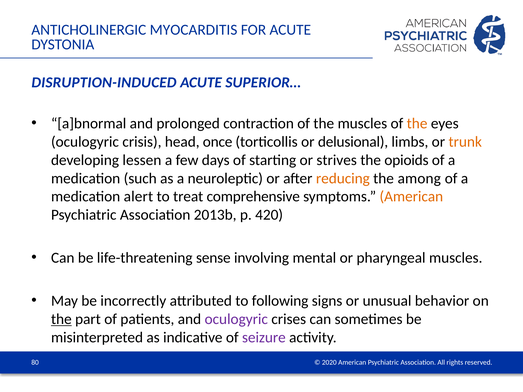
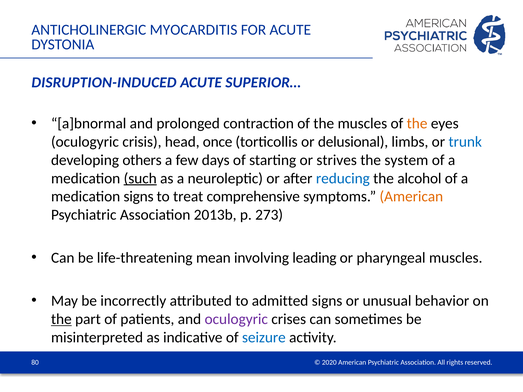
trunk colour: orange -> blue (465, 142)
lessen: lessen -> others (142, 160)
opioids: opioids -> system (406, 160)
such underline: none -> present (140, 178)
reducing colour: orange -> blue (343, 178)
among: among -> alcohol (419, 178)
medication alert: alert -> signs (139, 197)
420: 420 -> 273 (269, 215)
sense: sense -> mean (213, 258)
mental: mental -> leading (314, 258)
following: following -> admitted (280, 301)
seizure colour: purple -> blue (264, 338)
